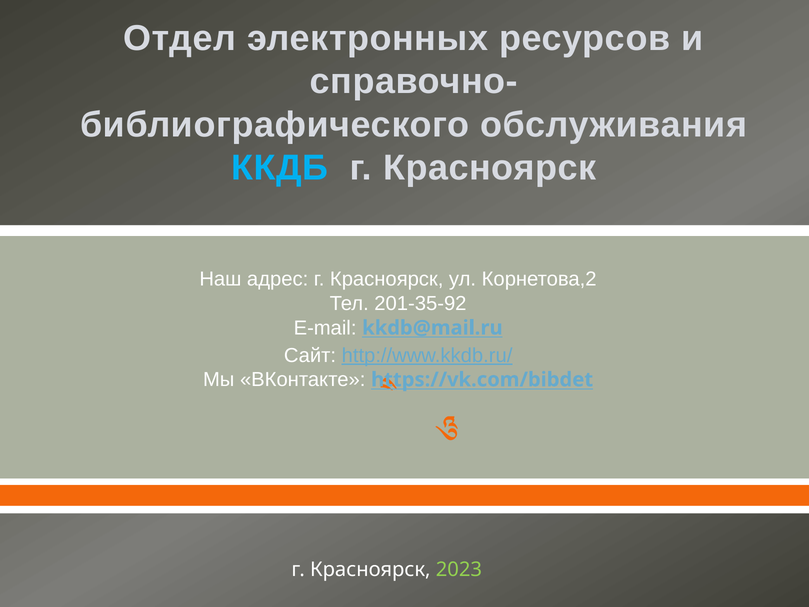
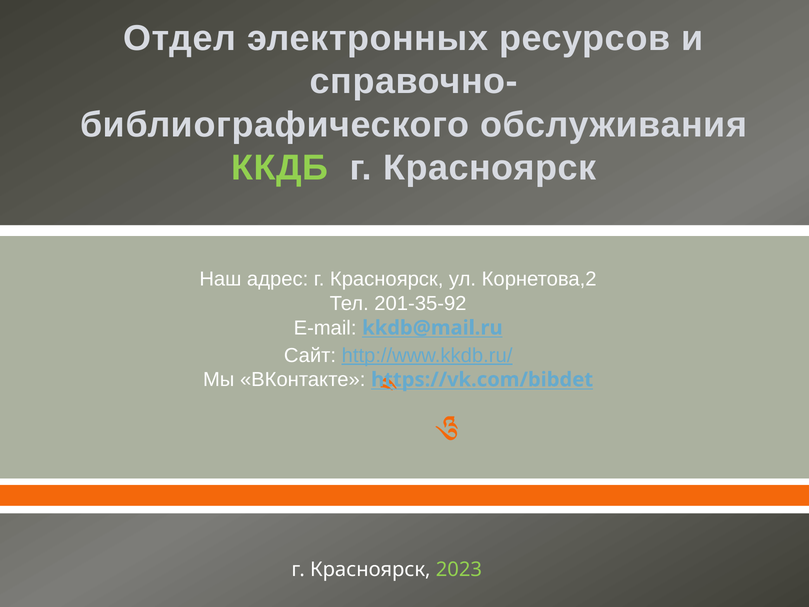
ККДБ colour: light blue -> light green (280, 168)
